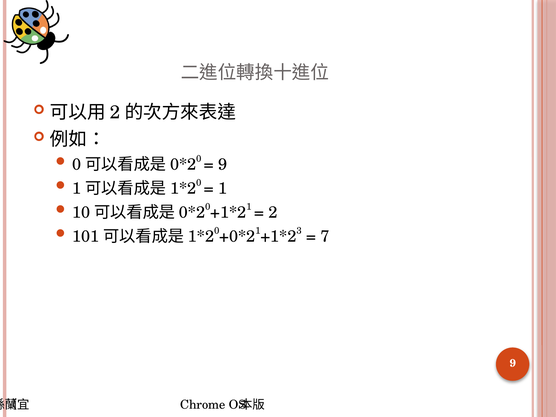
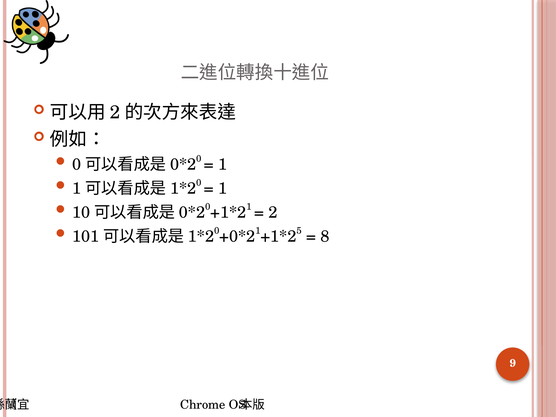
9: 9 -> 1 (223, 165)
3: 3 -> 5 (299, 231)
7: 7 -> 8 (325, 236)
